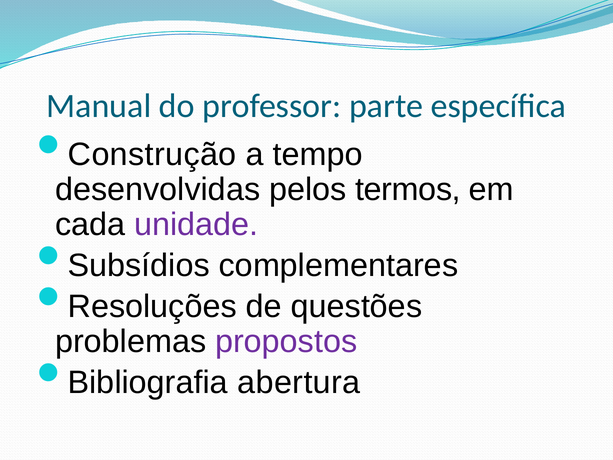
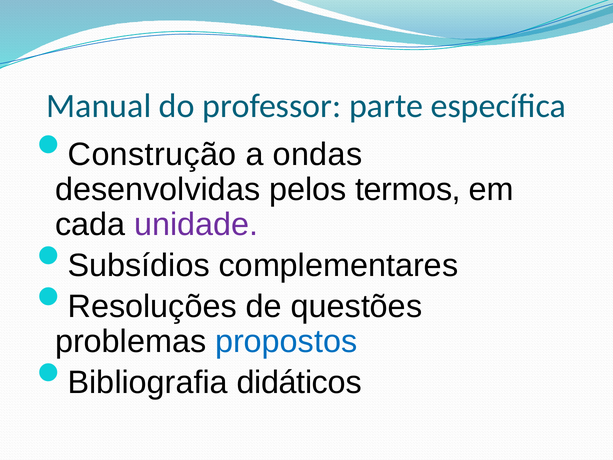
tempo: tempo -> ondas (318, 154)
propostos colour: purple -> blue (286, 341)
abertura: abertura -> didáticos (299, 382)
